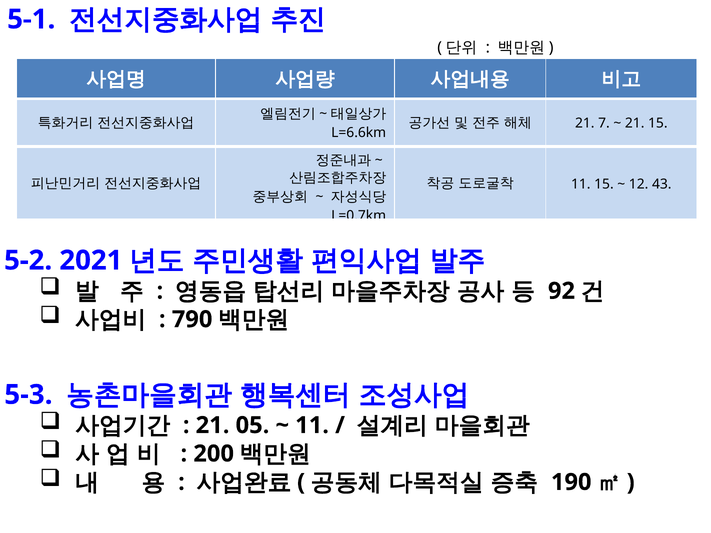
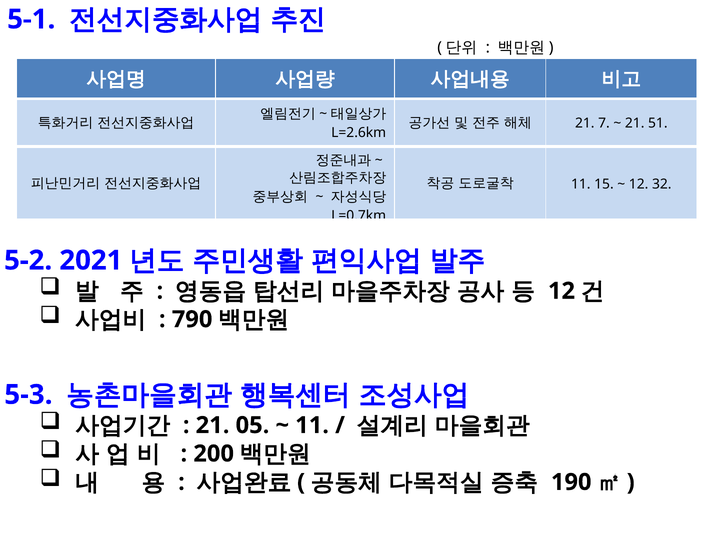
21 15: 15 -> 51 (658, 123)
L=6.6km: L=6.6km -> L=2.6km (359, 133)
43: 43 -> 32 (662, 184)
92: 92 -> 12 (561, 291)
